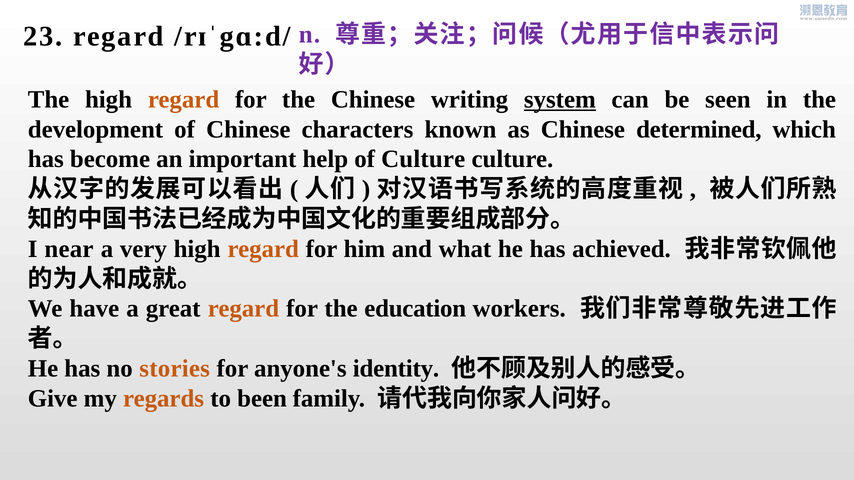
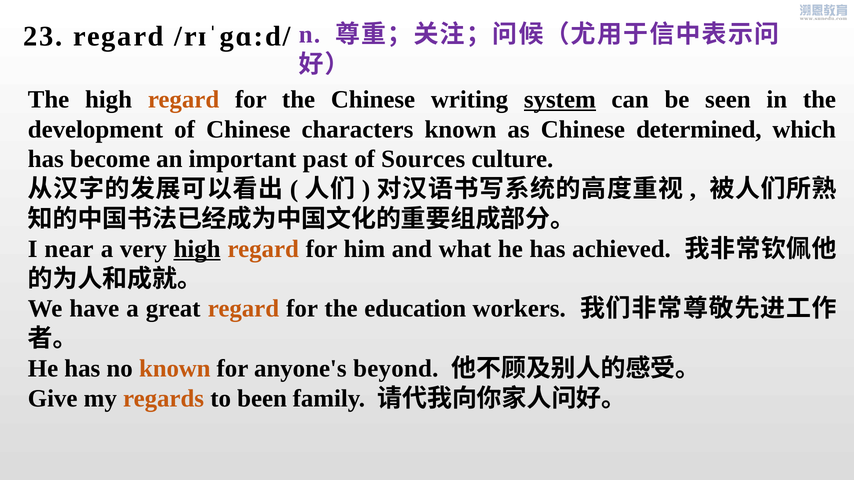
help: help -> past (325, 159)
of Culture: Culture -> Sources (423, 159)
high underline: none -> present (197, 249)
no stories: stories -> known (175, 369)
identity: identity -> beyond (396, 369)
